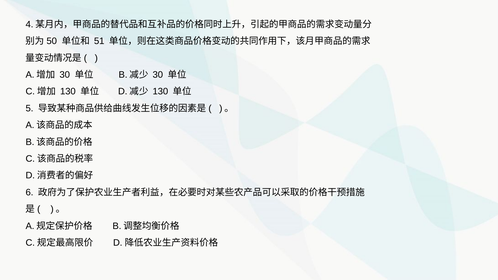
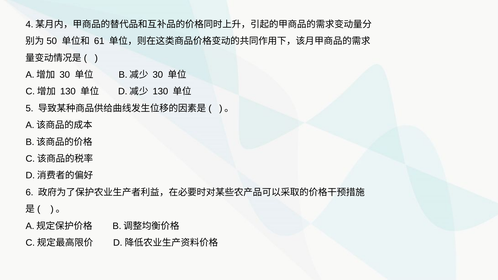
51: 51 -> 61 (99, 41)
